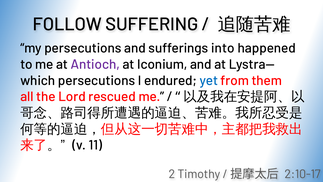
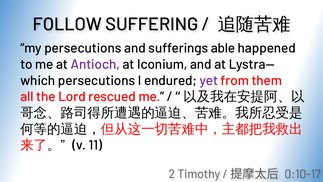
into: into -> able (223, 48)
yet colour: blue -> purple (209, 80)
2:10-17: 2:10-17 -> 0:10-17 (303, 174)
